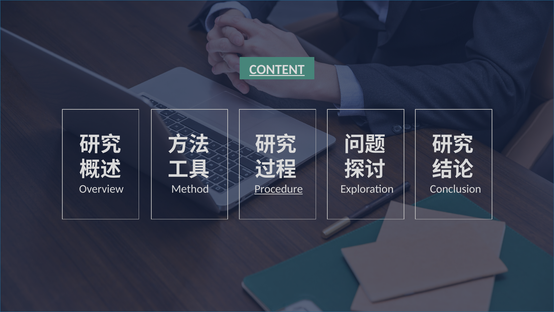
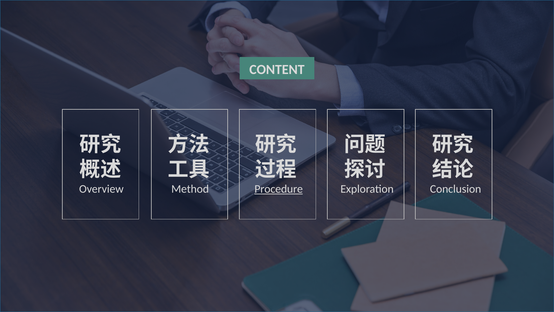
CONTENT underline: present -> none (277, 69)
